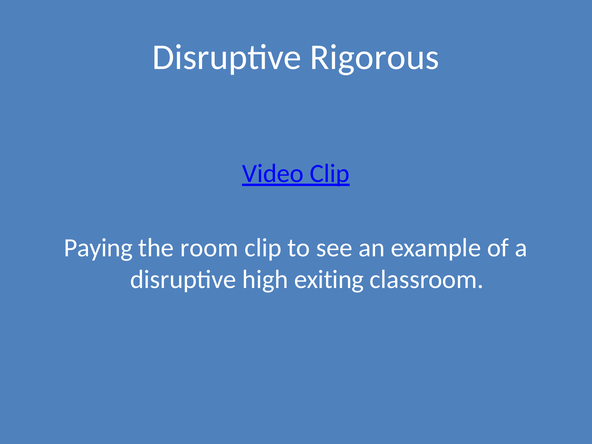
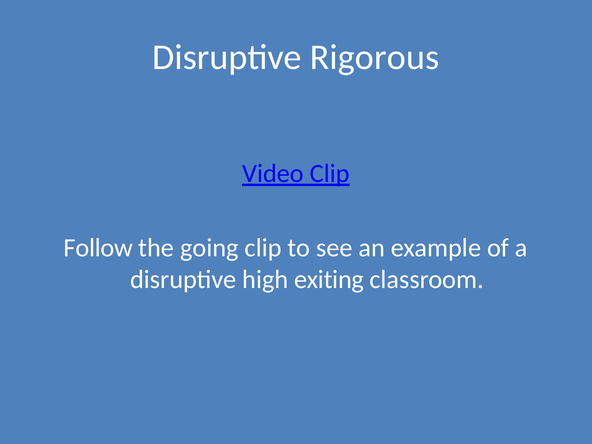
Paying: Paying -> Follow (98, 248)
room: room -> going (209, 248)
